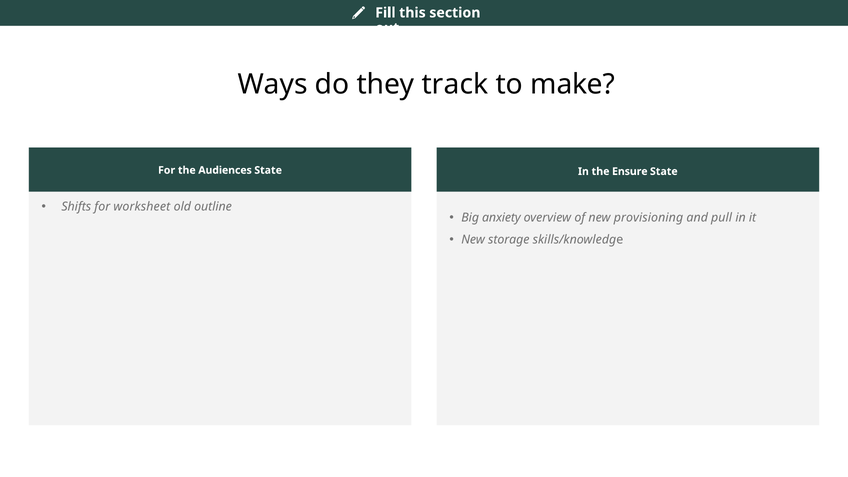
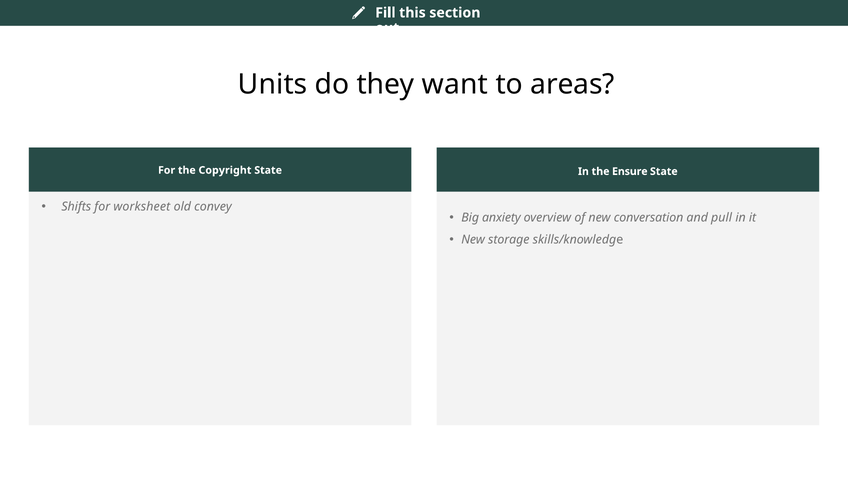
Ways: Ways -> Units (273, 84)
track: track -> want (455, 84)
make: make -> areas (573, 84)
Audiences: Audiences -> Copyright (225, 170)
outline: outline -> convey (213, 207)
provisioning: provisioning -> conversation (649, 218)
